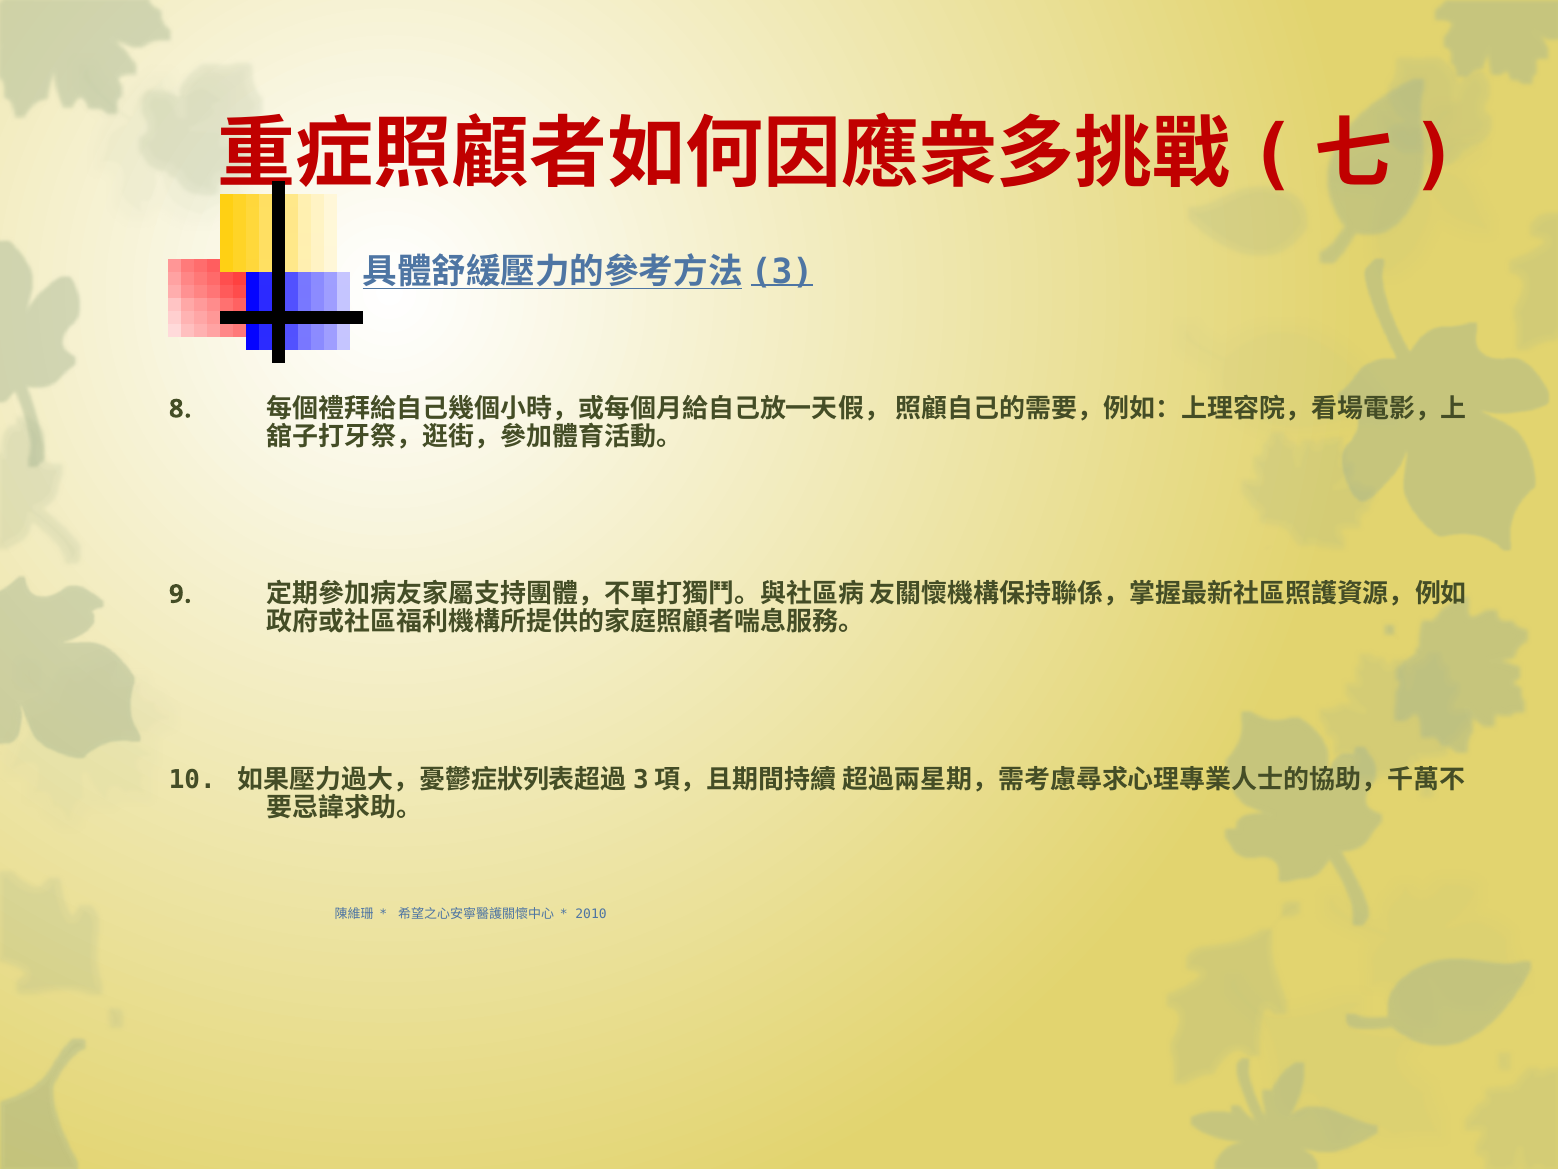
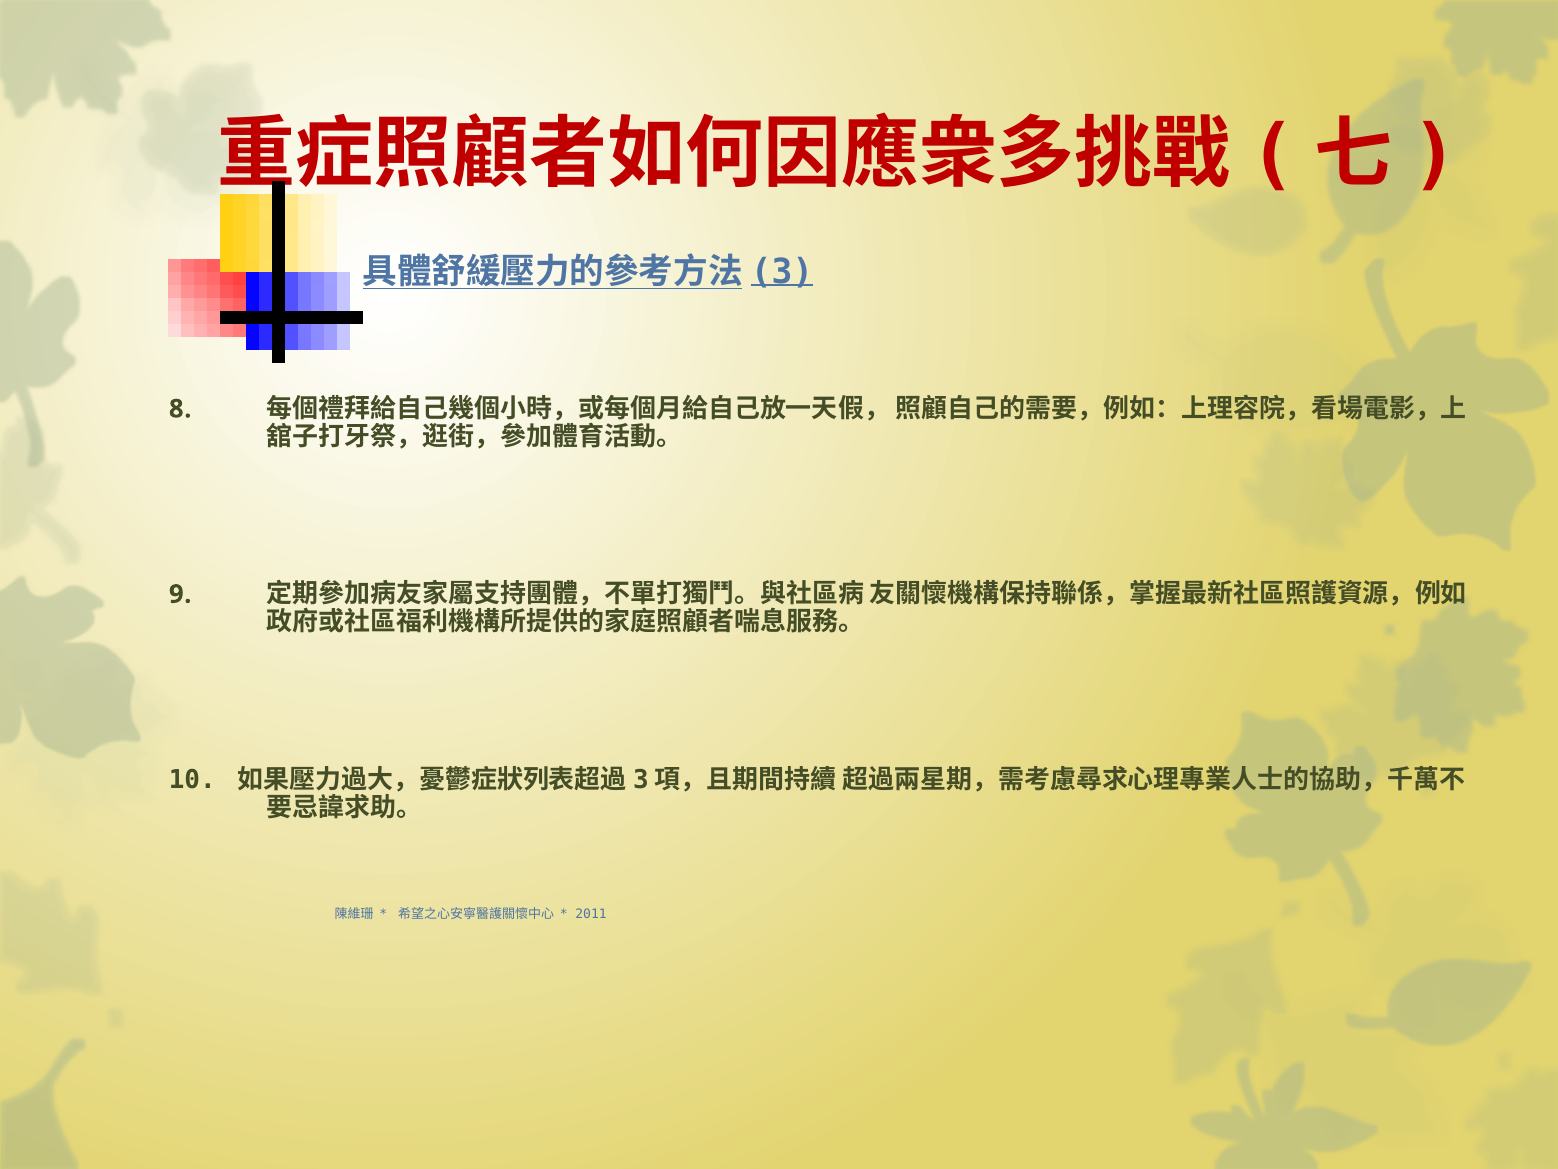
2010: 2010 -> 2011 (591, 914)
